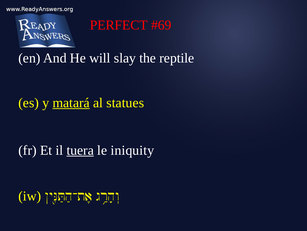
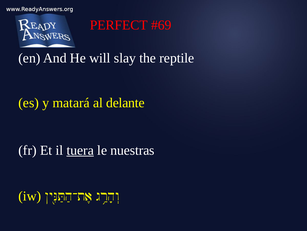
matará underline: present -> none (71, 102)
statues: statues -> delante (125, 102)
iniquity: iniquity -> nuestras (133, 150)
